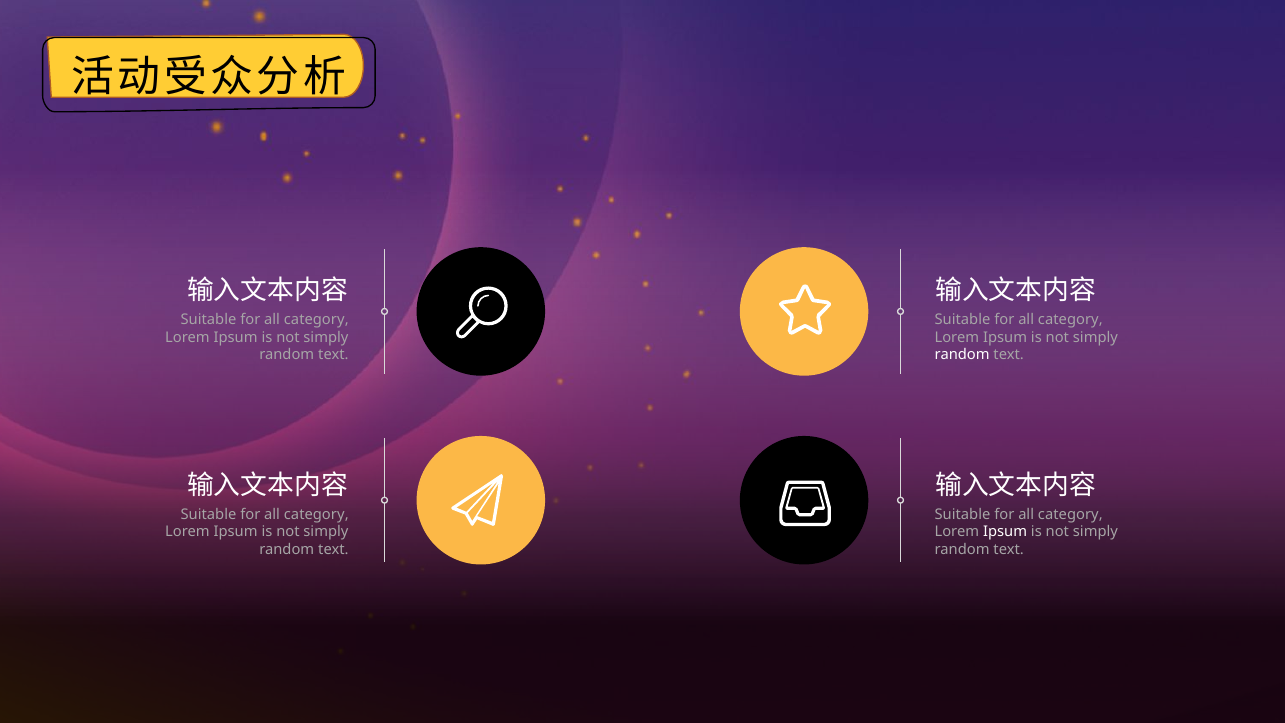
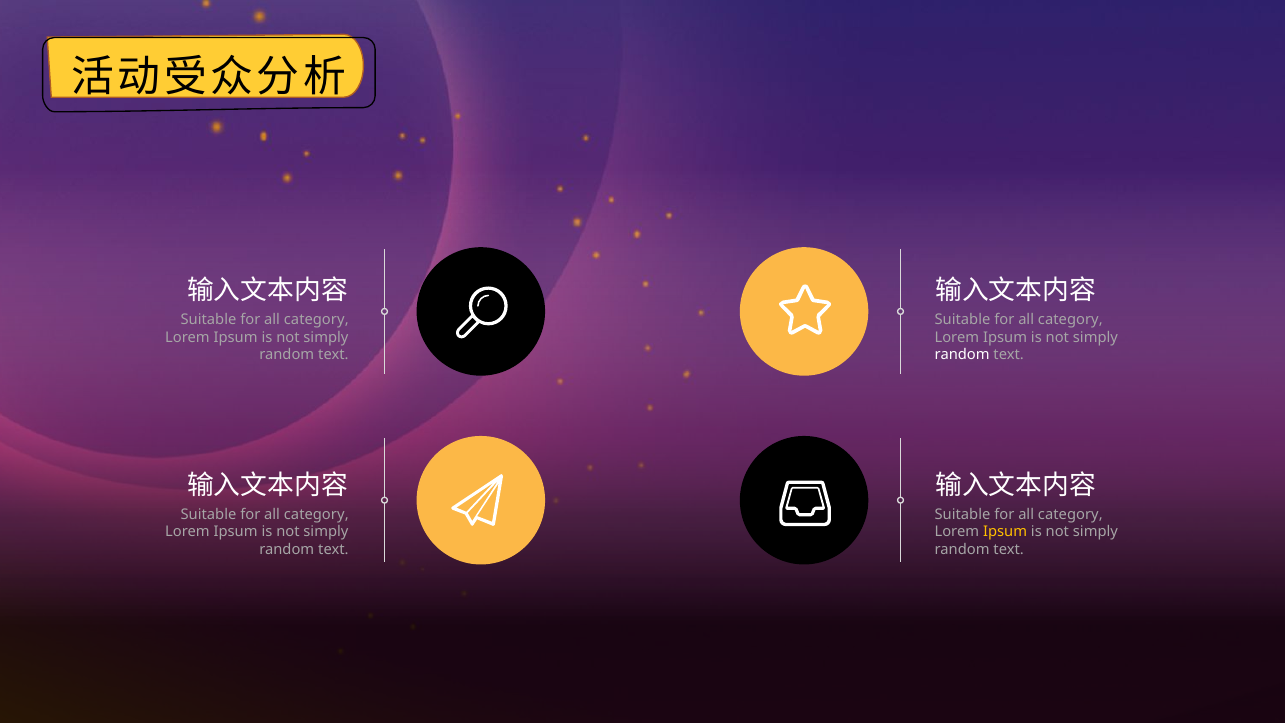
Ipsum colour: white -> yellow (1005, 532)
